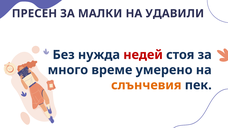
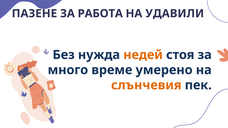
ПРЕСЕН: ПРЕСЕН -> ПАЗЕНЕ (34, 14)
МАЛКИ: МАЛКИ -> РАБОТА (100, 14)
недей colour: red -> orange (143, 55)
